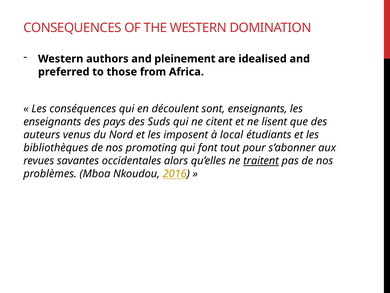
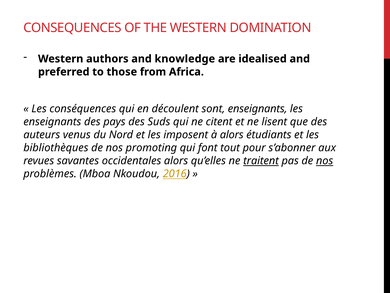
pleinement: pleinement -> knowledge (185, 59)
à local: local -> alors (232, 135)
nos underline: none -> present (325, 161)
